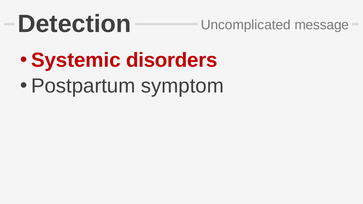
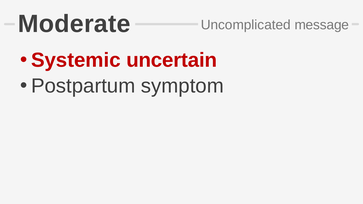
Detection: Detection -> Moderate (74, 24)
disorders: disorders -> uncertain (172, 60)
